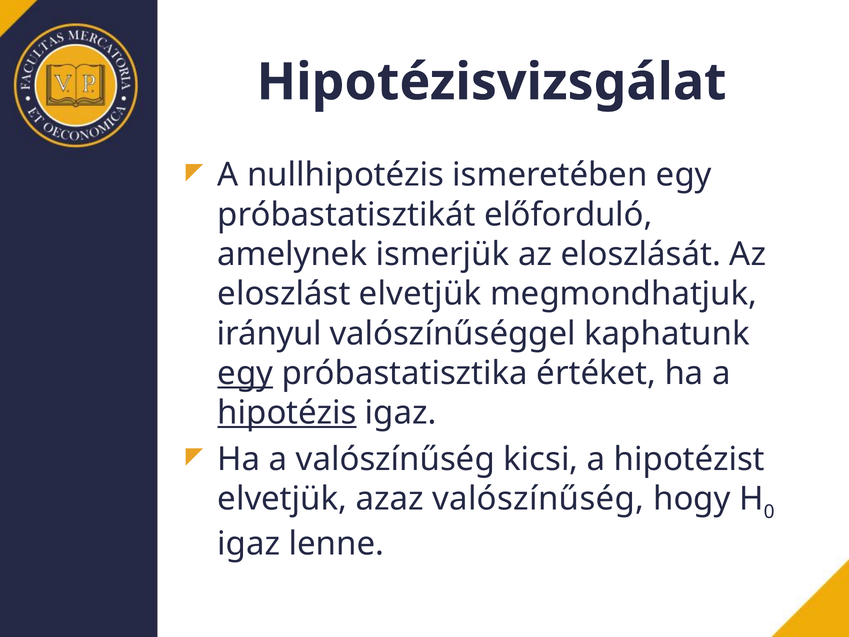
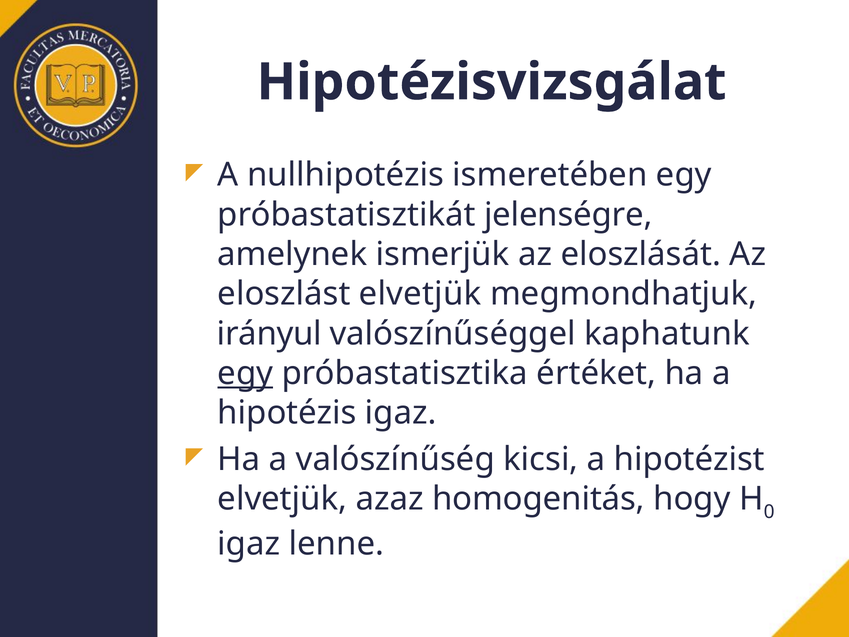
előforduló: előforduló -> jelenségre (568, 215)
hipotézis underline: present -> none (287, 413)
azaz valószínűség: valószínűség -> homogenitás (538, 499)
